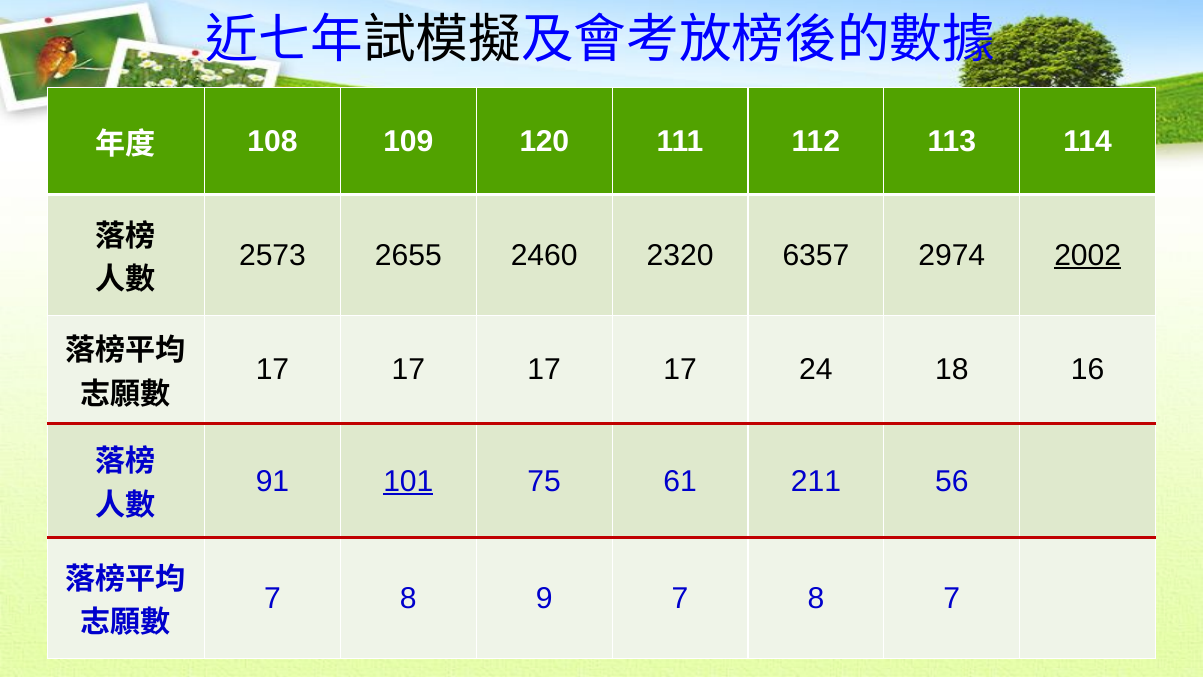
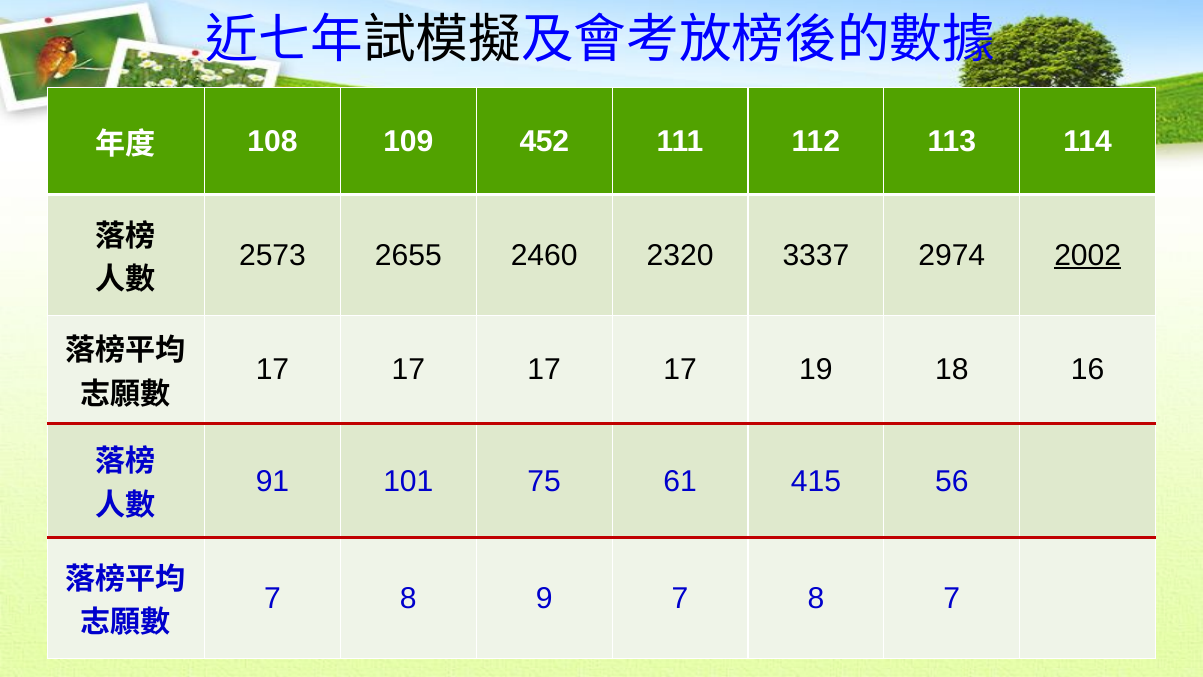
120: 120 -> 452 (544, 142)
6357: 6357 -> 3337 (816, 255)
24: 24 -> 19 (816, 370)
101 underline: present -> none (408, 481)
211: 211 -> 415 (816, 481)
